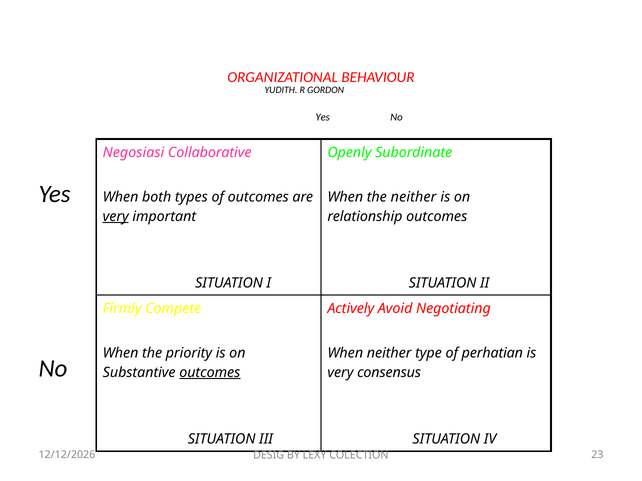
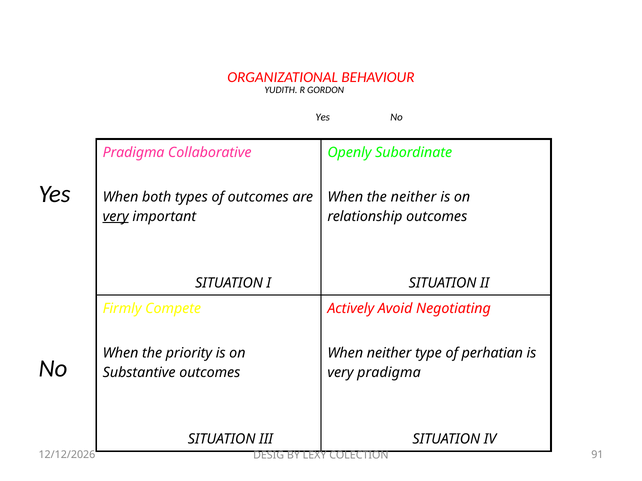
Negosiasi: Negosiasi -> Pradigma (134, 153)
outcomes underline: present -> none (210, 373)
very consensus: consensus -> pradigma (389, 373)
23: 23 -> 91 (597, 455)
